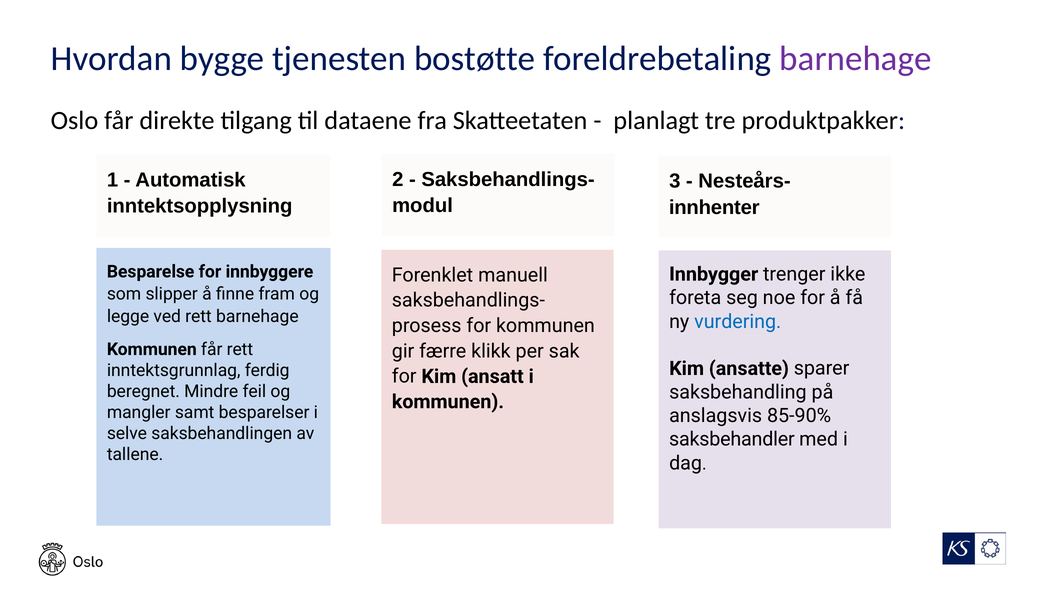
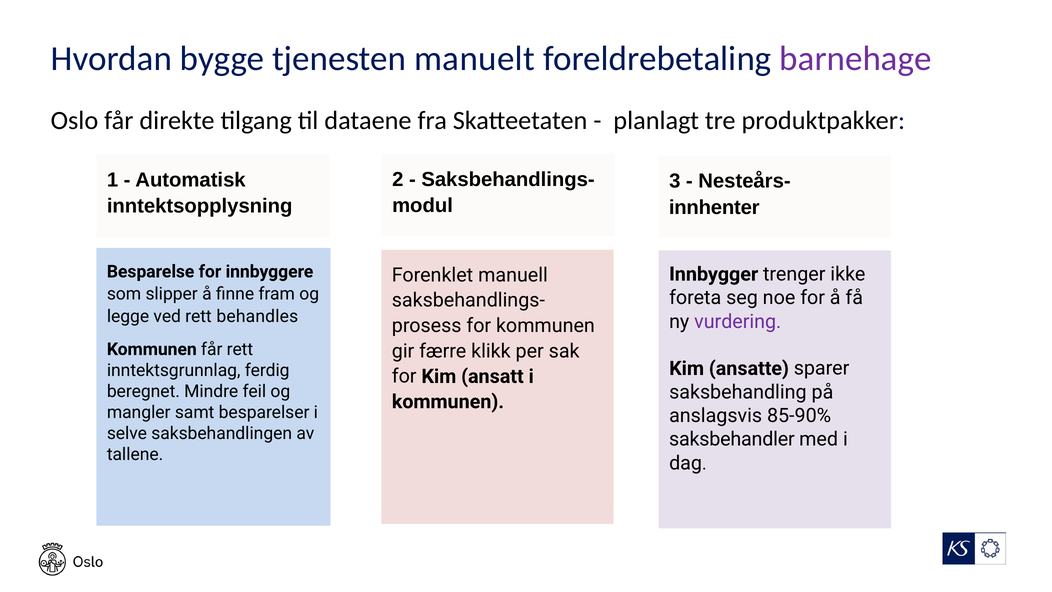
tjenesten bostøtte: bostøtte -> manuelt (474, 59)
barnehage: barnehage -> behandles (257, 316)
vurdering colour: blue -> purple (738, 321)
